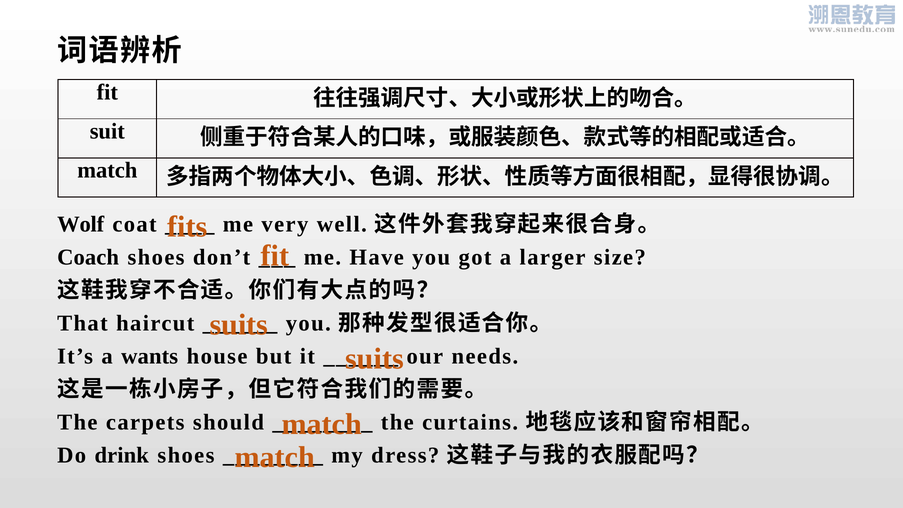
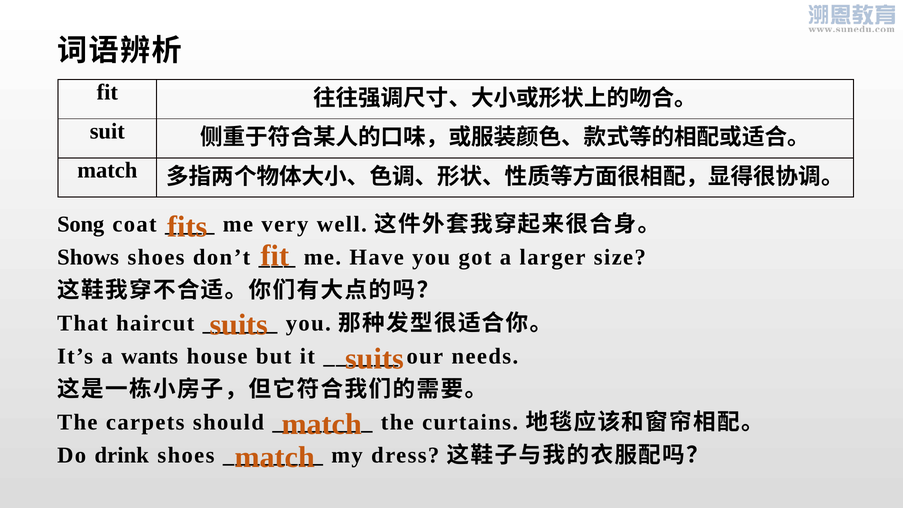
Wolf: Wolf -> Song (81, 225)
Coach: Coach -> Shows (88, 257)
